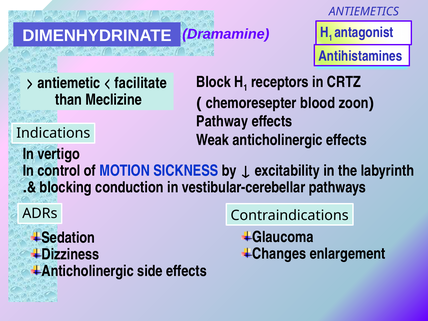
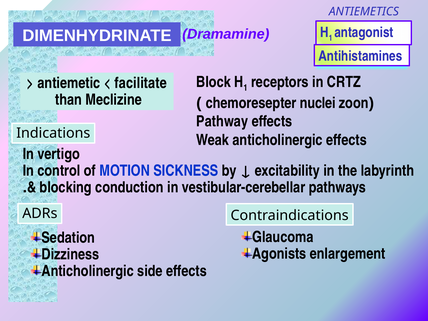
blood: blood -> nuclei (318, 103)
Changes: Changes -> Agonists (279, 254)
